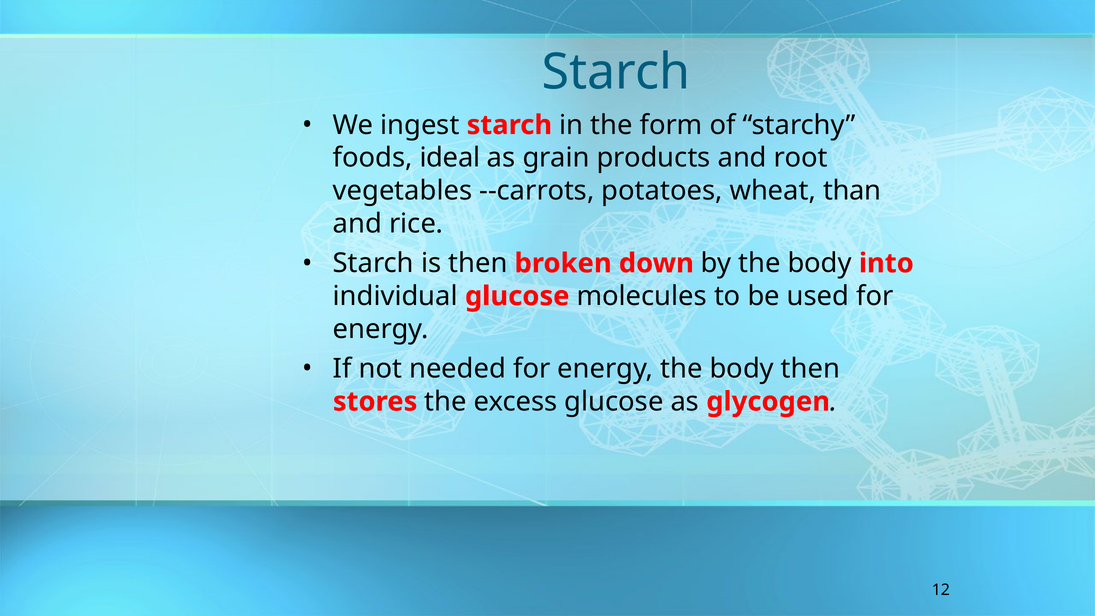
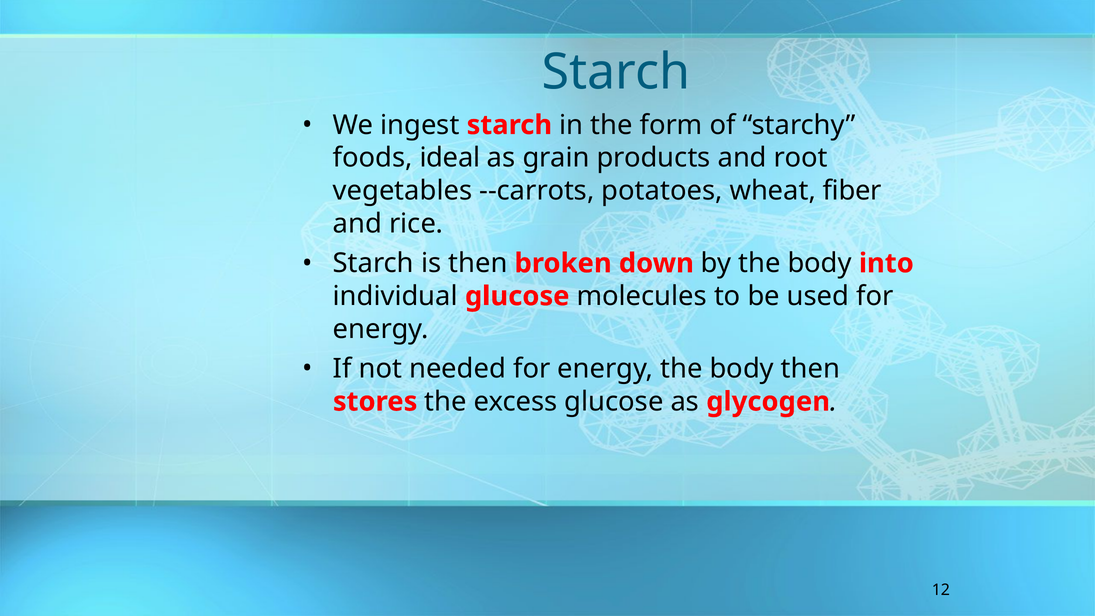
than: than -> fiber (852, 191)
